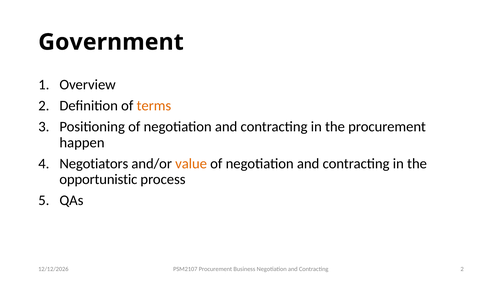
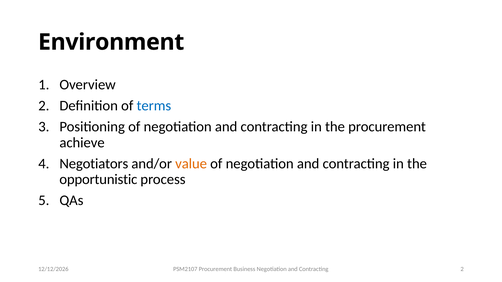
Government: Government -> Environment (111, 42)
terms colour: orange -> blue (154, 106)
happen: happen -> achieve (82, 143)
